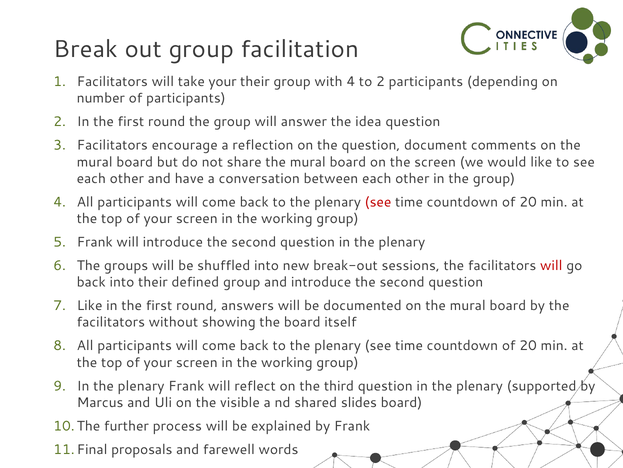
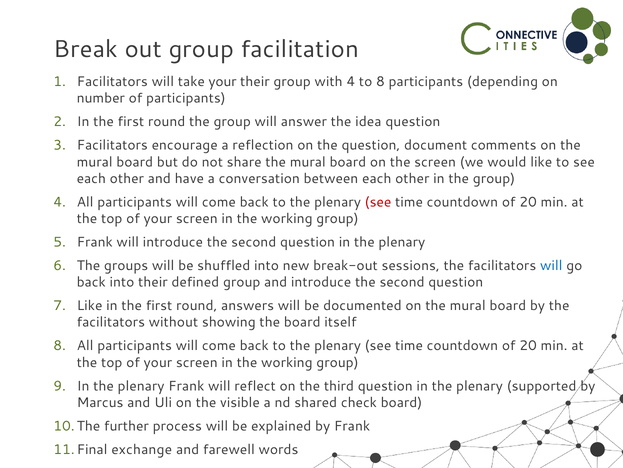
to 2: 2 -> 8 (380, 82)
will colour: red -> blue (551, 265)
slides: slides -> check (359, 402)
proposals: proposals -> exchange (142, 449)
